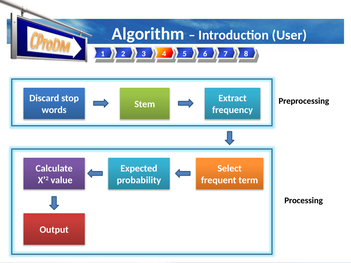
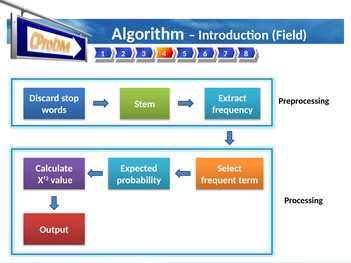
User: User -> Field (289, 35)
